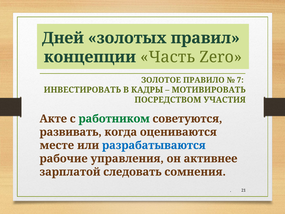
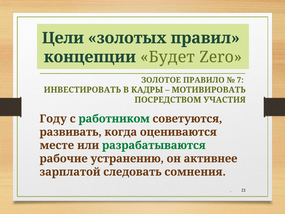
Дней: Дней -> Цели (63, 38)
Часть: Часть -> Будет (168, 57)
Акте: Акте -> Году (53, 119)
разрабатываются colour: blue -> green (154, 145)
управления: управления -> устранению (127, 158)
